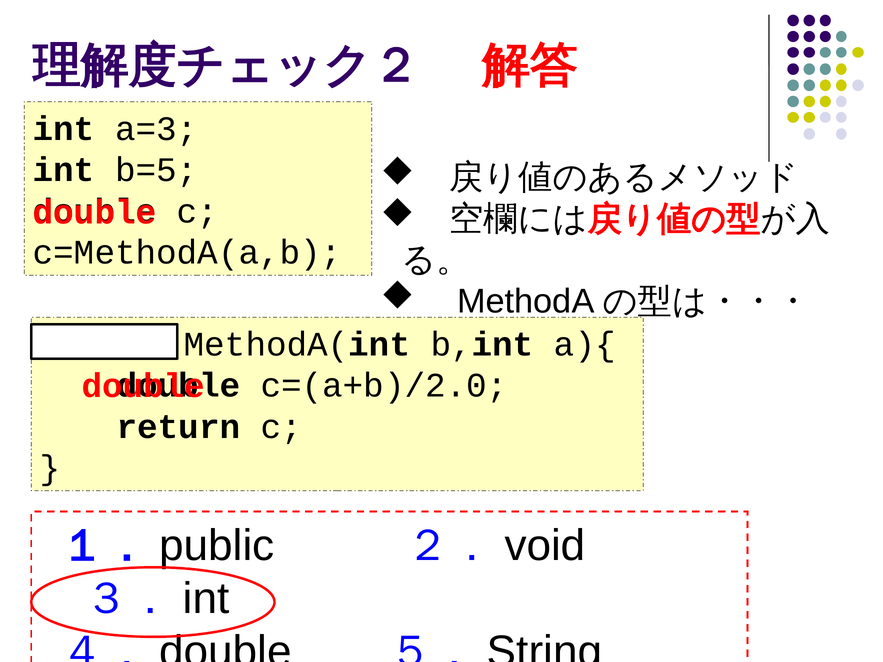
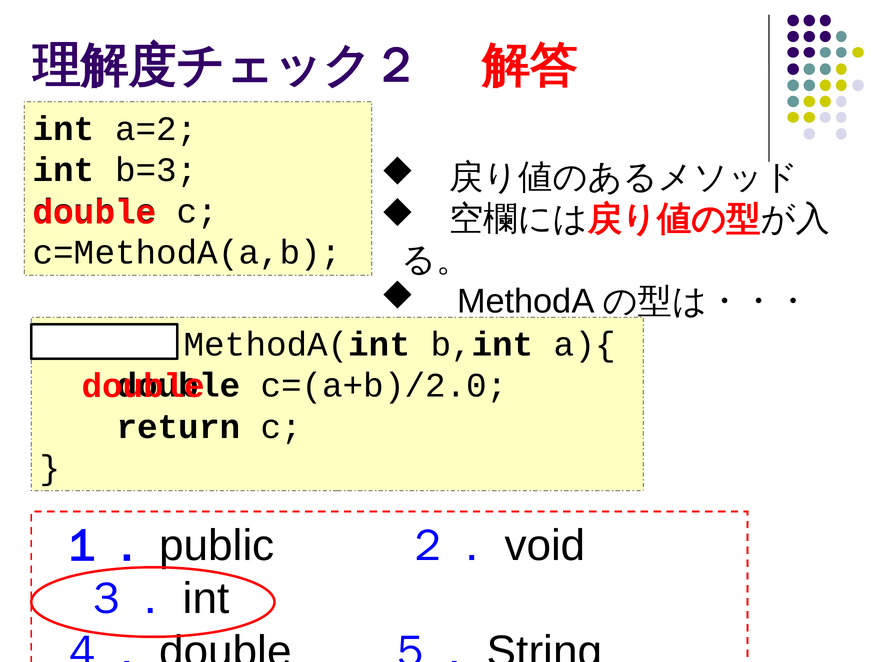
a=3: a=3 -> a=2 (156, 129)
b=5: b=5 -> b=3 (156, 170)
